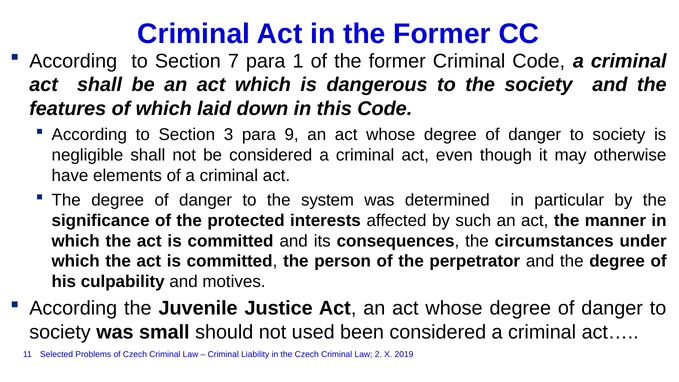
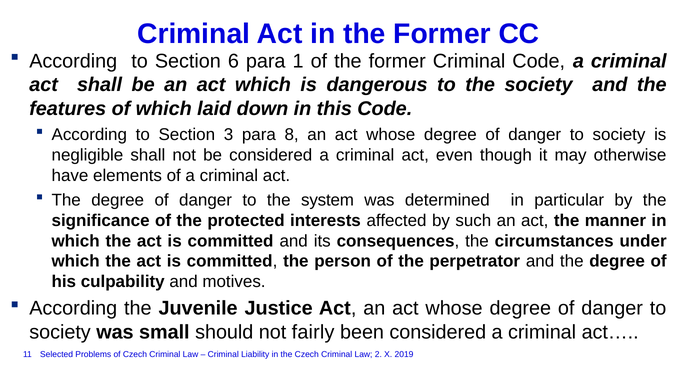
7: 7 -> 6 (233, 61)
9: 9 -> 8 (292, 135)
used: used -> fairly (313, 332)
